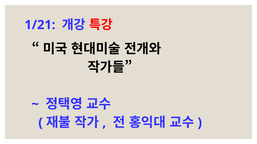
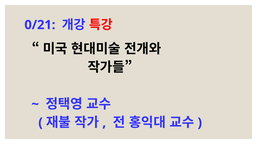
1/21: 1/21 -> 0/21 (40, 25)
